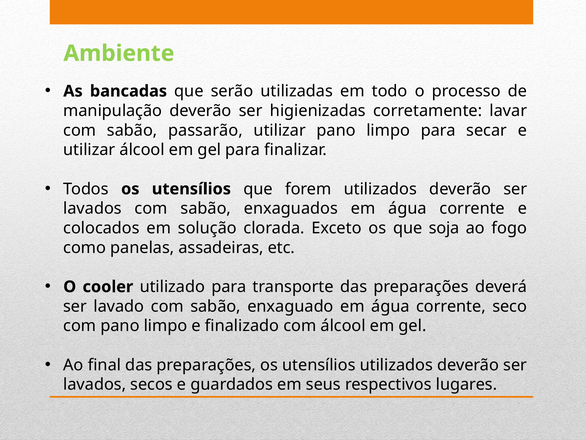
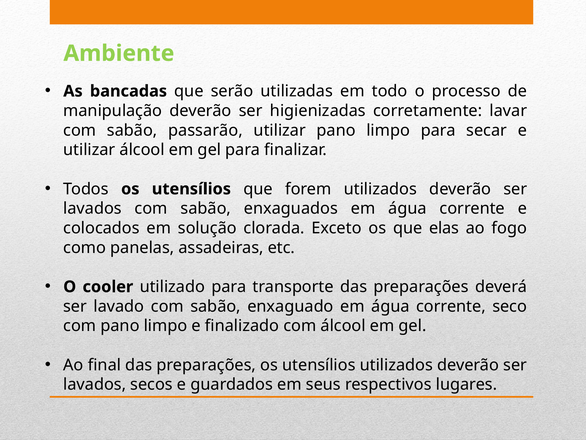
soja: soja -> elas (444, 228)
